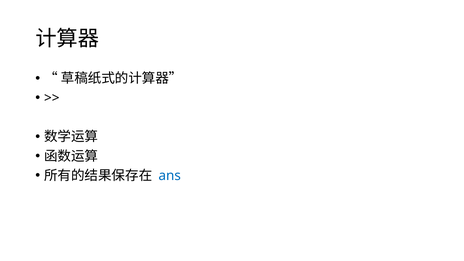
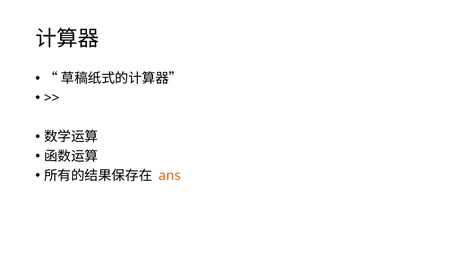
ans colour: blue -> orange (170, 176)
